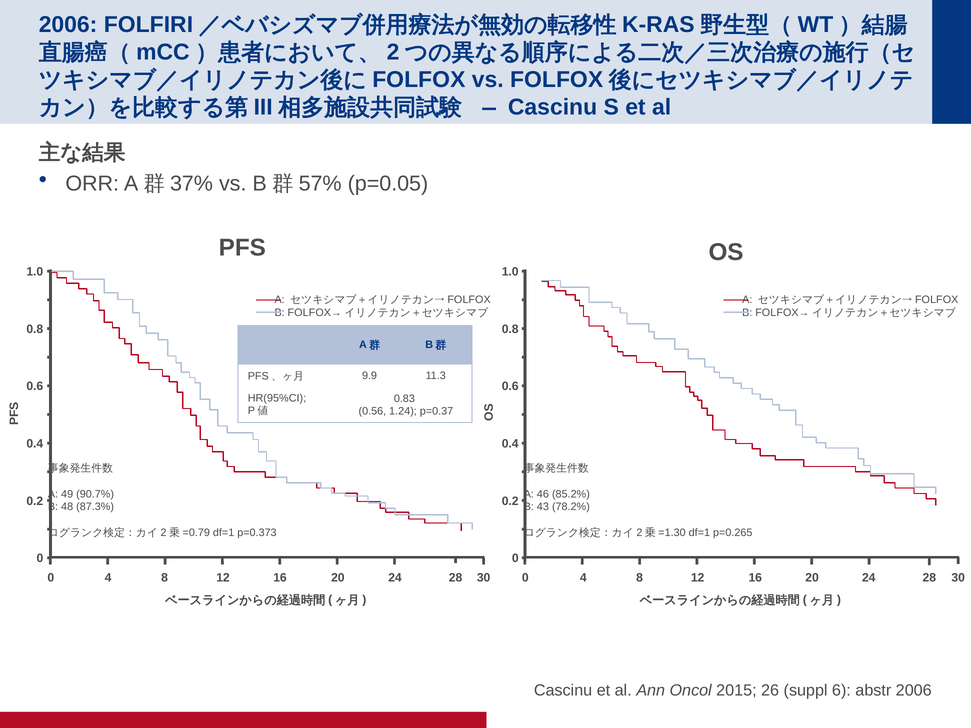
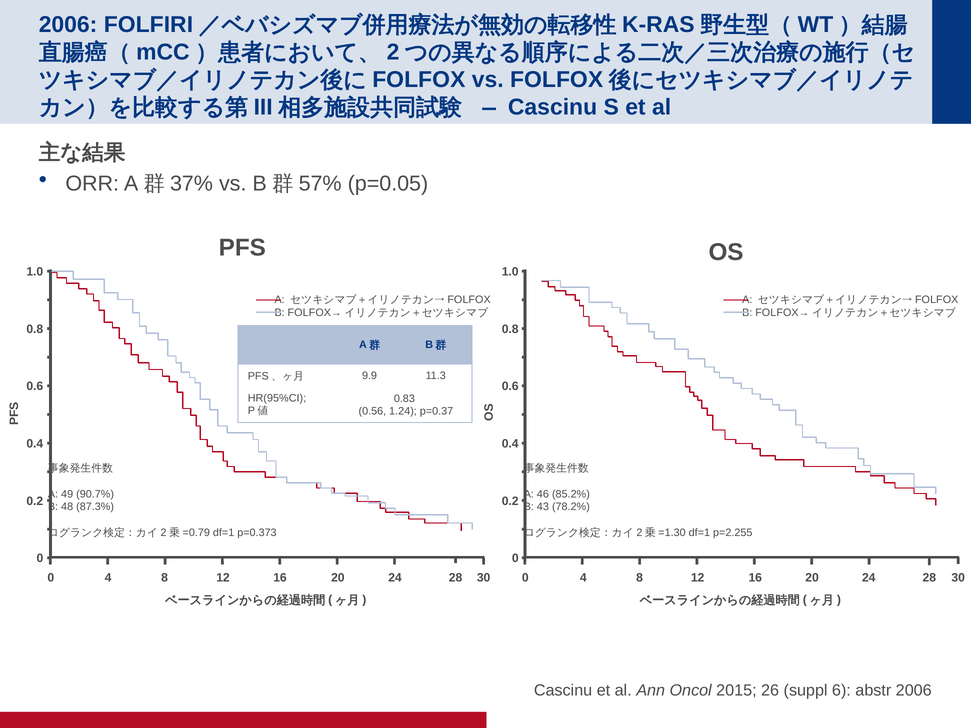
p=0.265: p=0.265 -> p=2.255 (733, 533)
